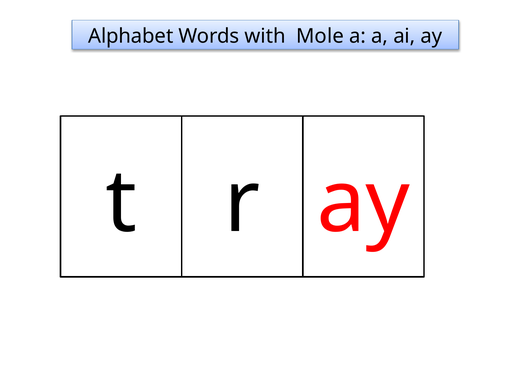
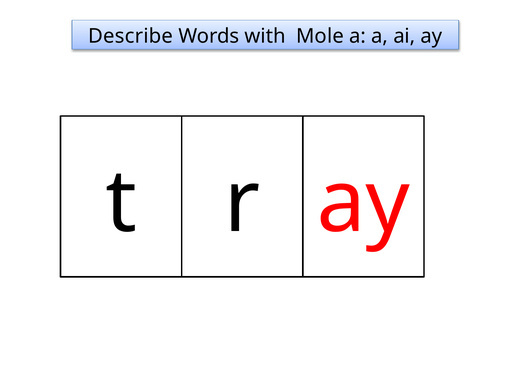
Alphabet: Alphabet -> Describe (131, 36)
